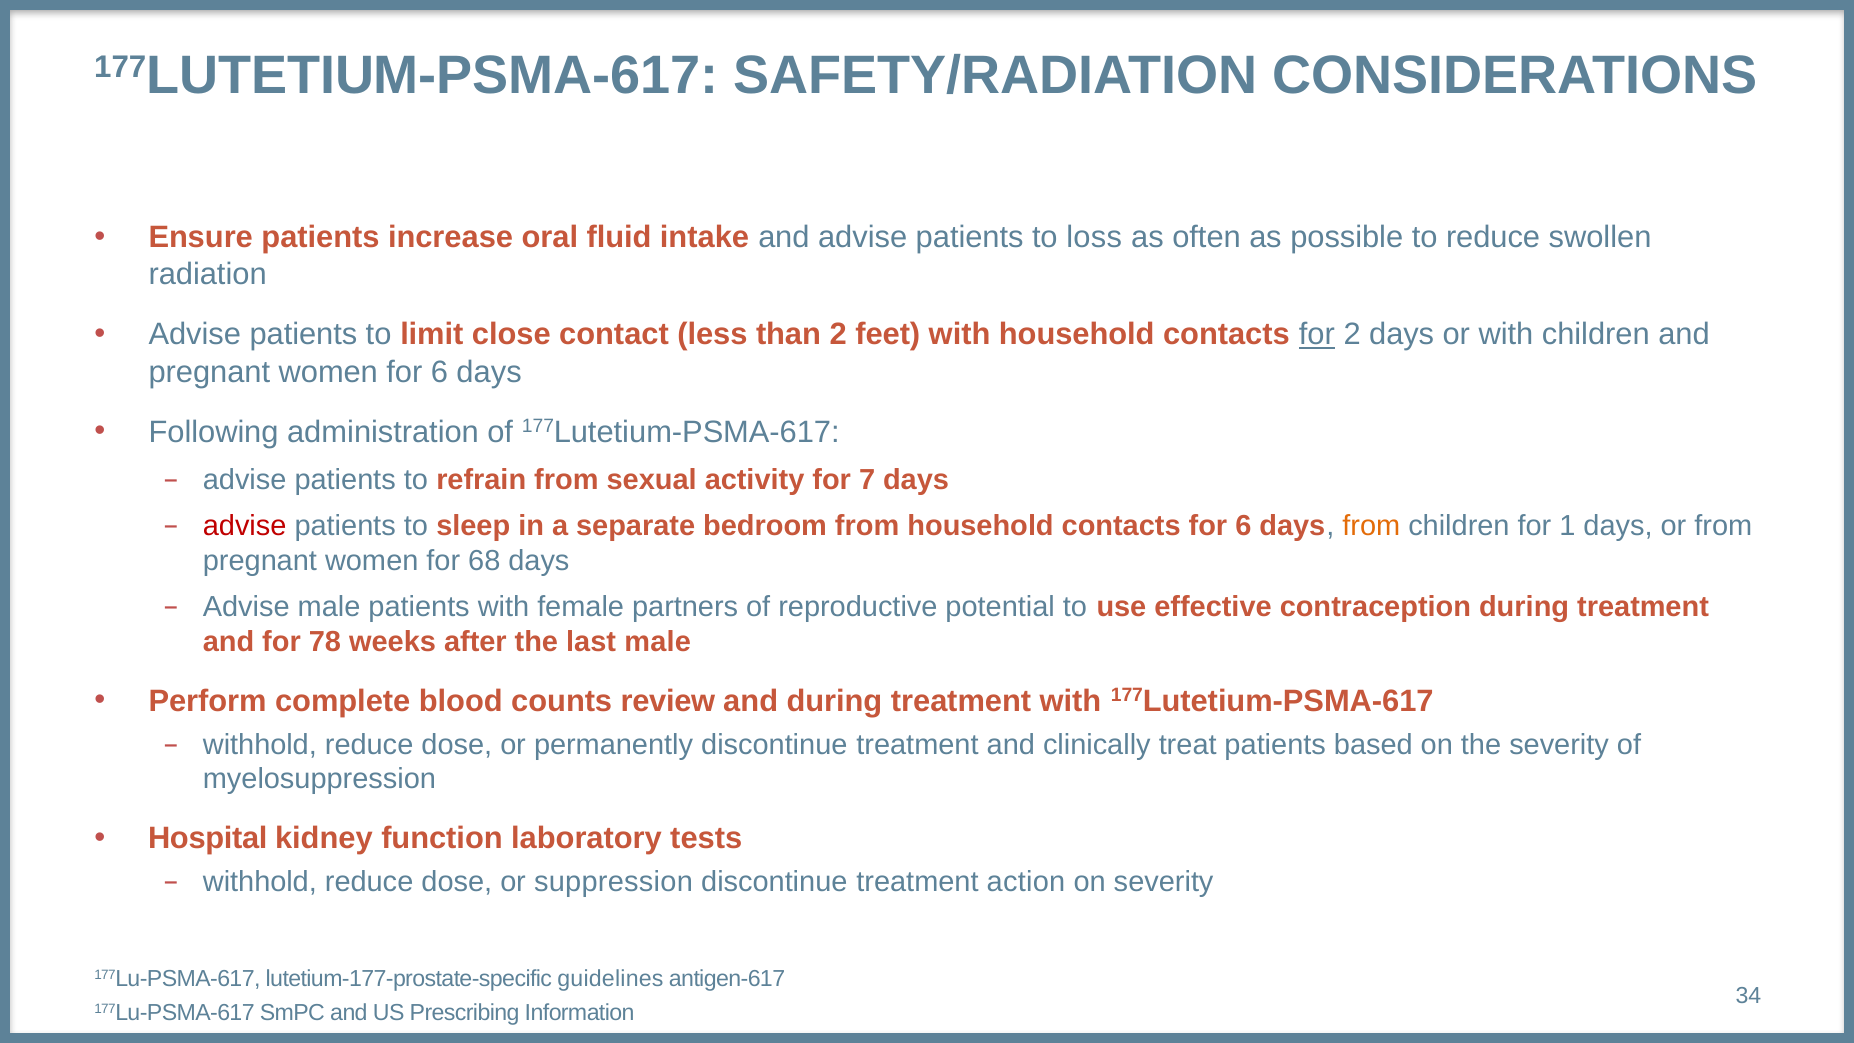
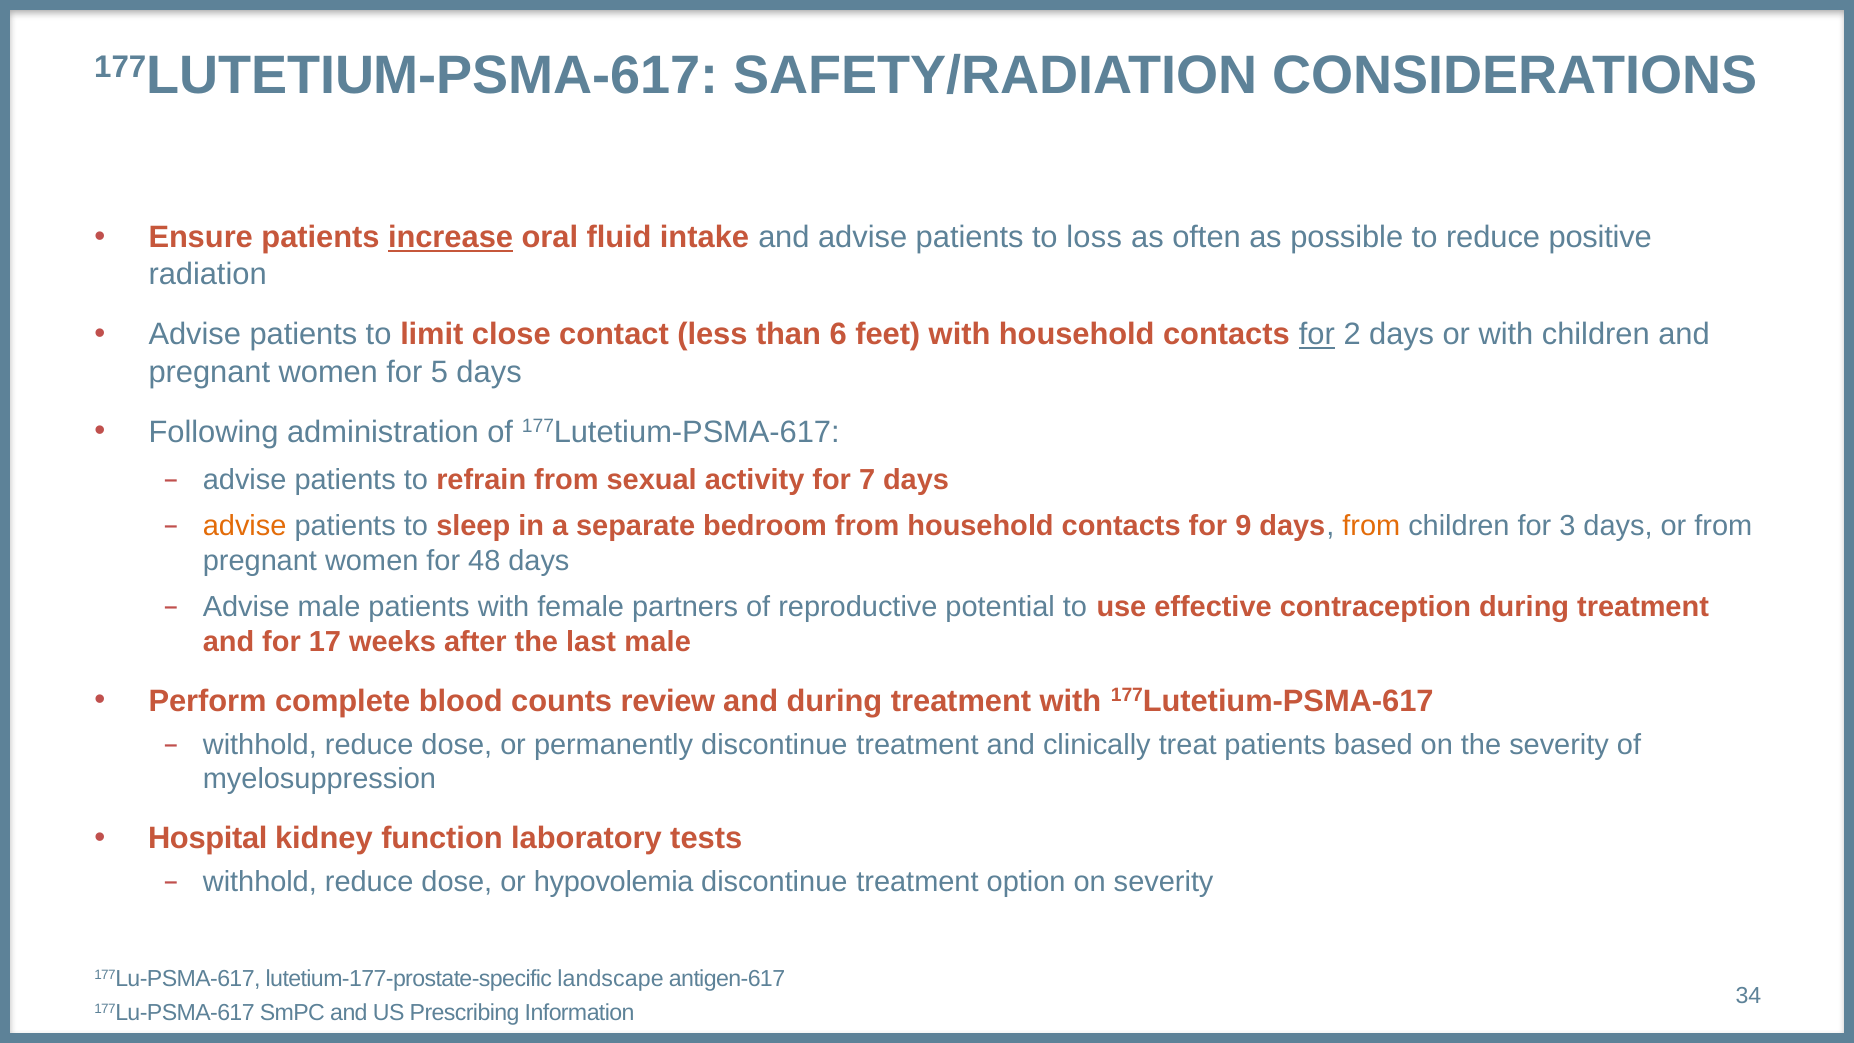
increase underline: none -> present (451, 237)
swollen: swollen -> positive (1600, 237)
than 2: 2 -> 6 (838, 335)
women for 6: 6 -> 5 (439, 372)
advise colour: red -> orange (245, 526)
contacts for 6: 6 -> 9 (1243, 526)
1: 1 -> 3 (1567, 526)
68: 68 -> 48 (484, 561)
78: 78 -> 17 (325, 642)
suppression: suppression -> hypovolemia (614, 882)
action: action -> option (1026, 882)
guidelines: guidelines -> landscape (610, 979)
